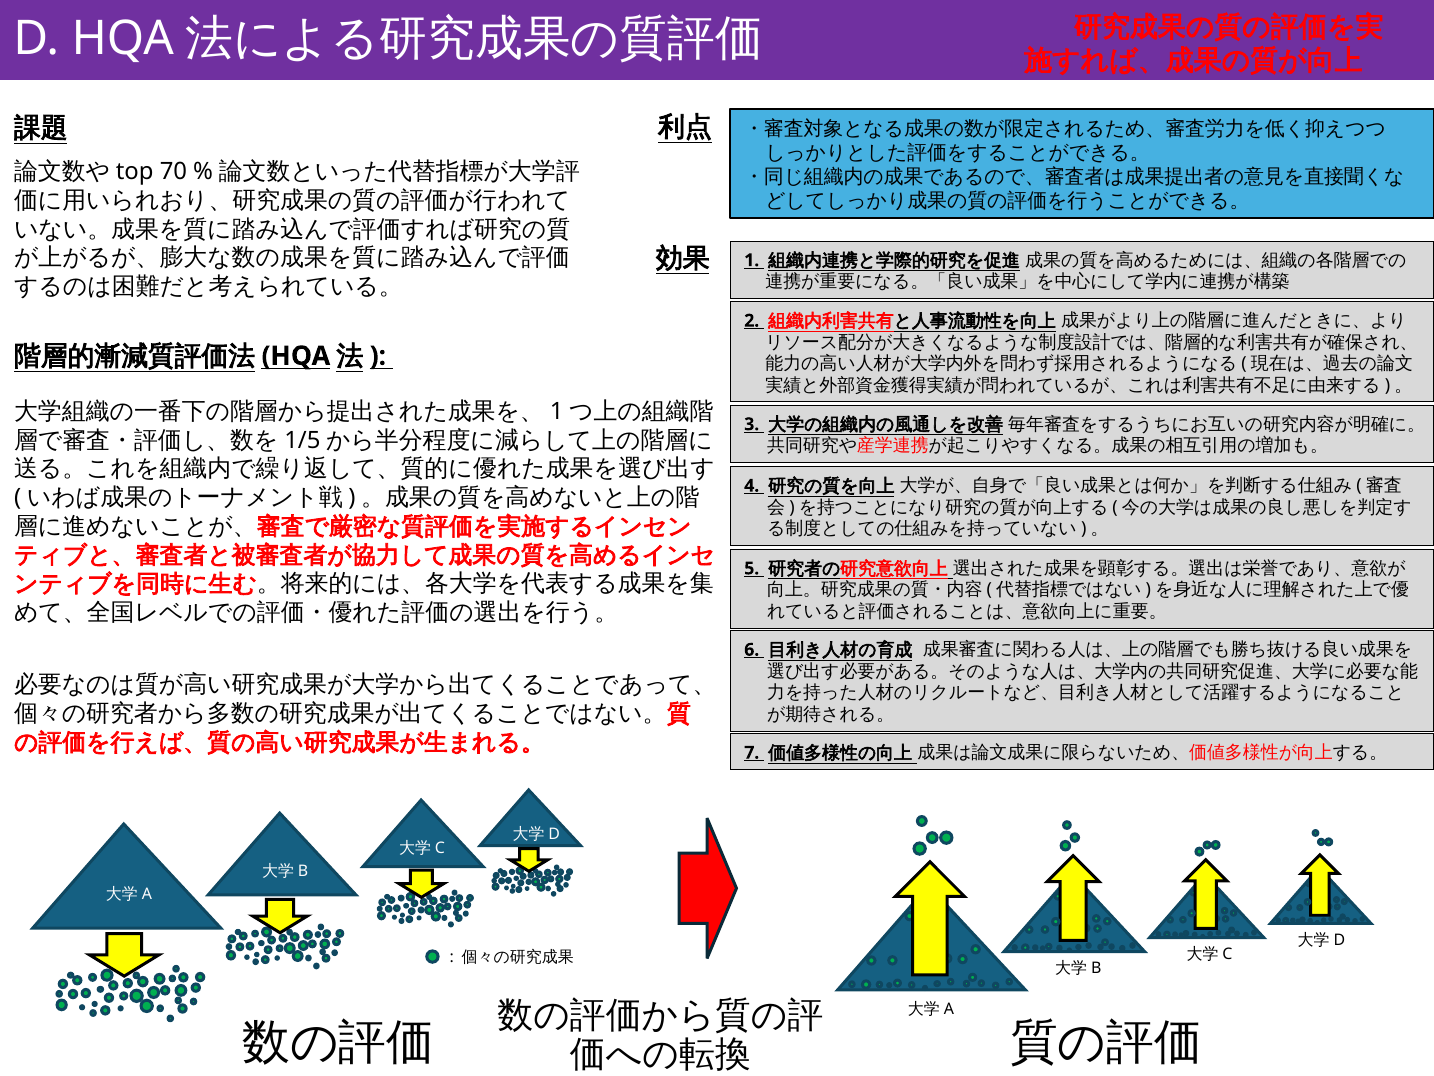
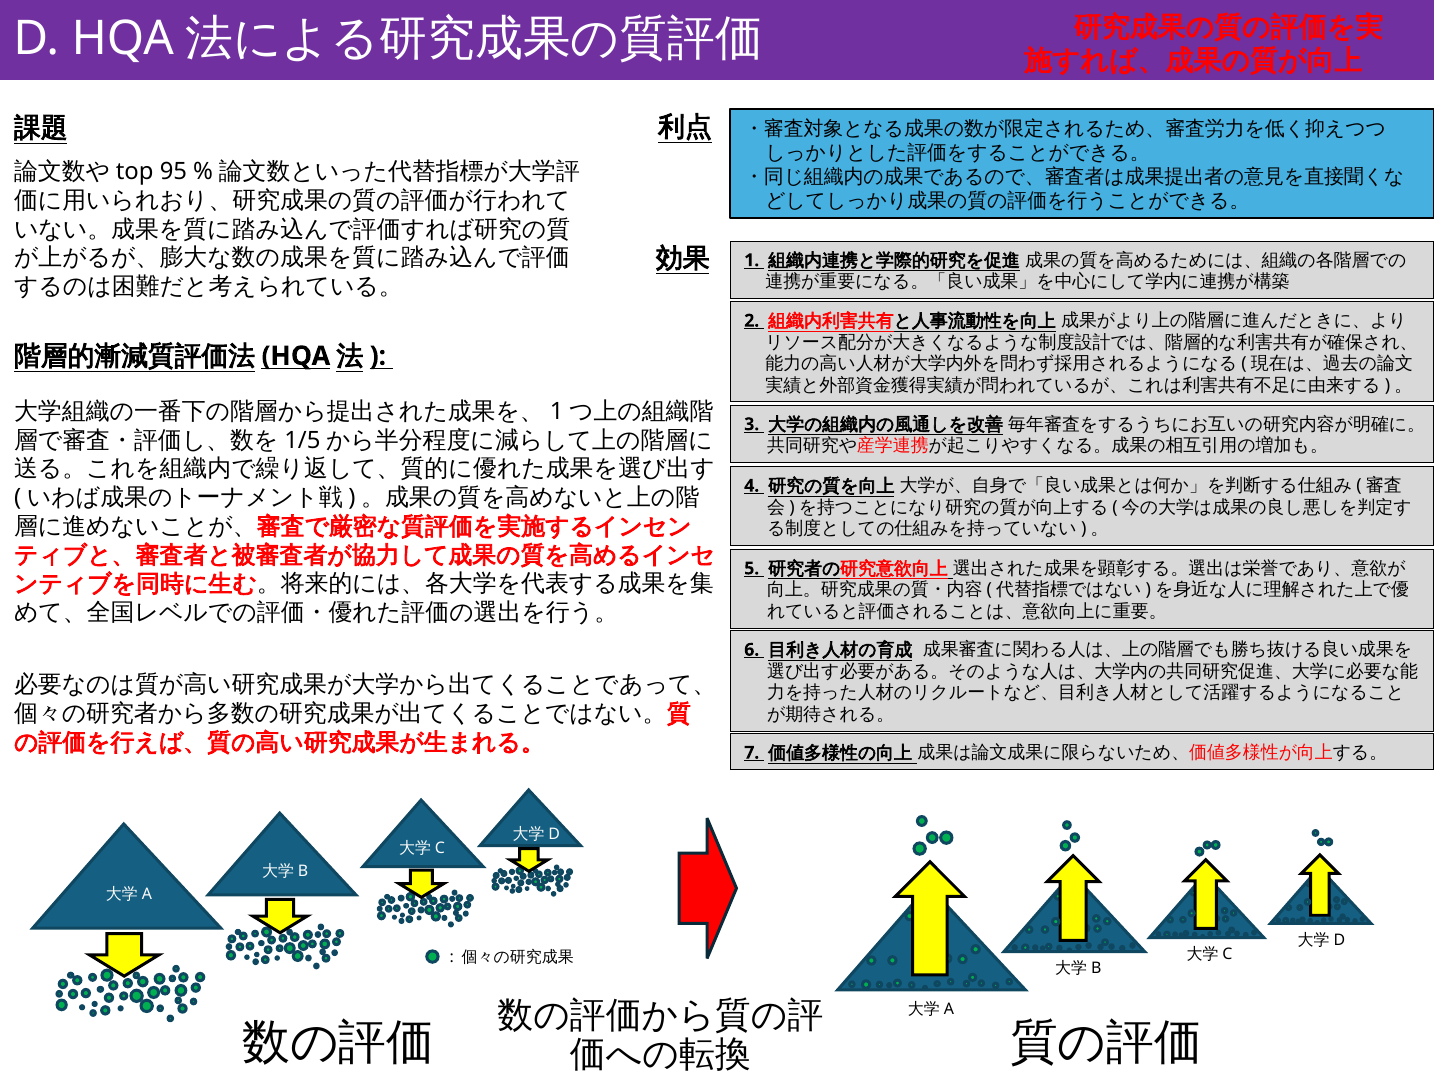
70: 70 -> 95 (173, 172)
